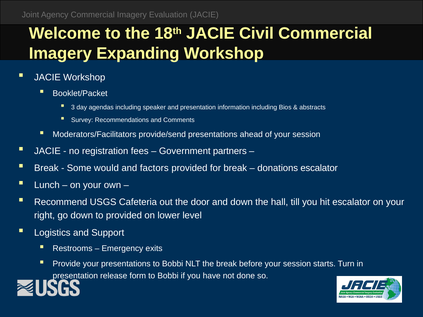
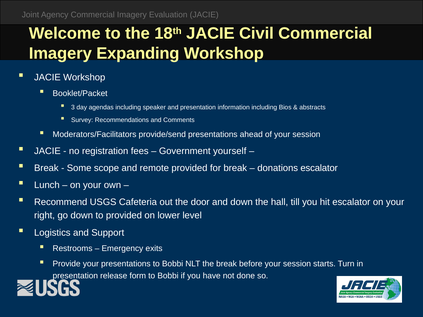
partners: partners -> yourself (230, 151)
would: would -> scope (106, 168)
factors: factors -> remote (154, 168)
